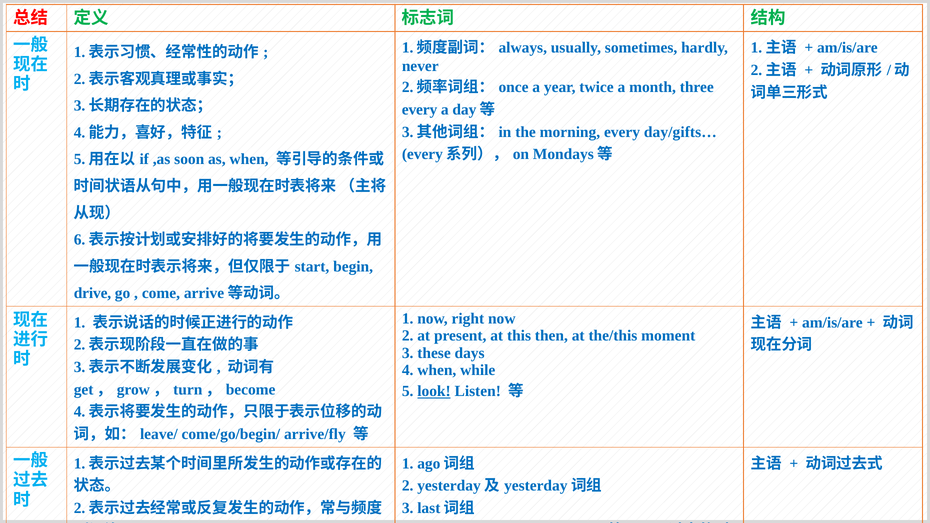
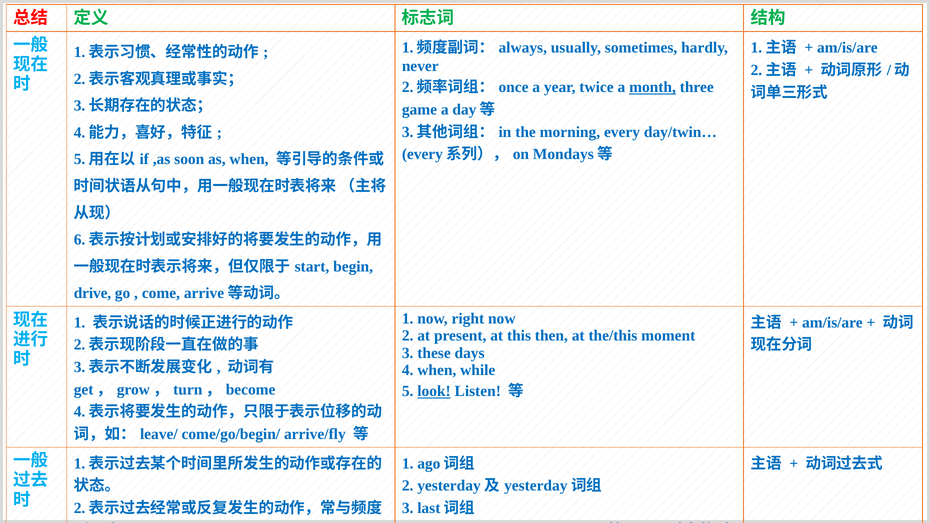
month underline: none -> present (653, 87)
every: every -> game (419, 110)
day/gifts…: day/gifts… -> day/twin… (680, 132)
